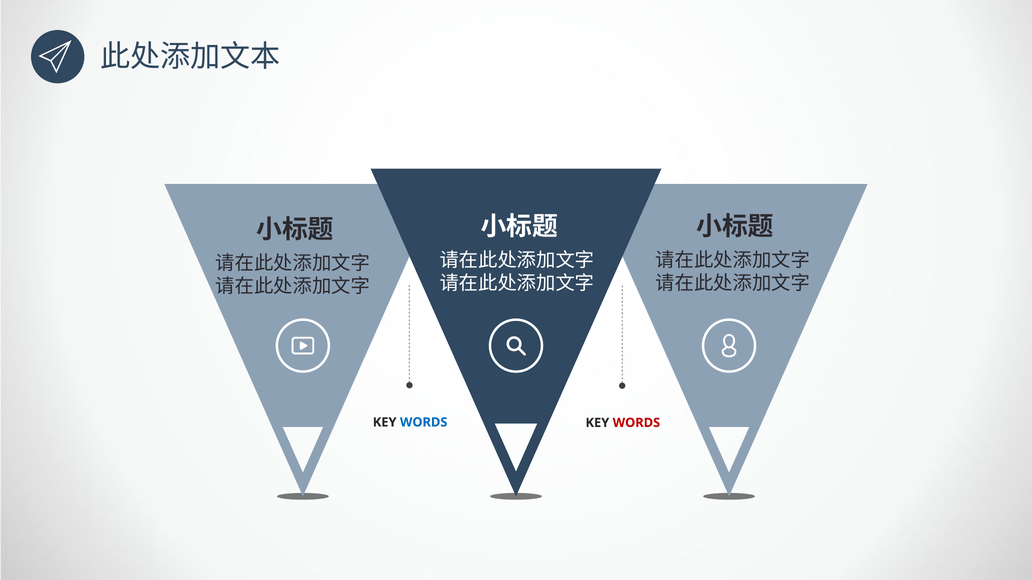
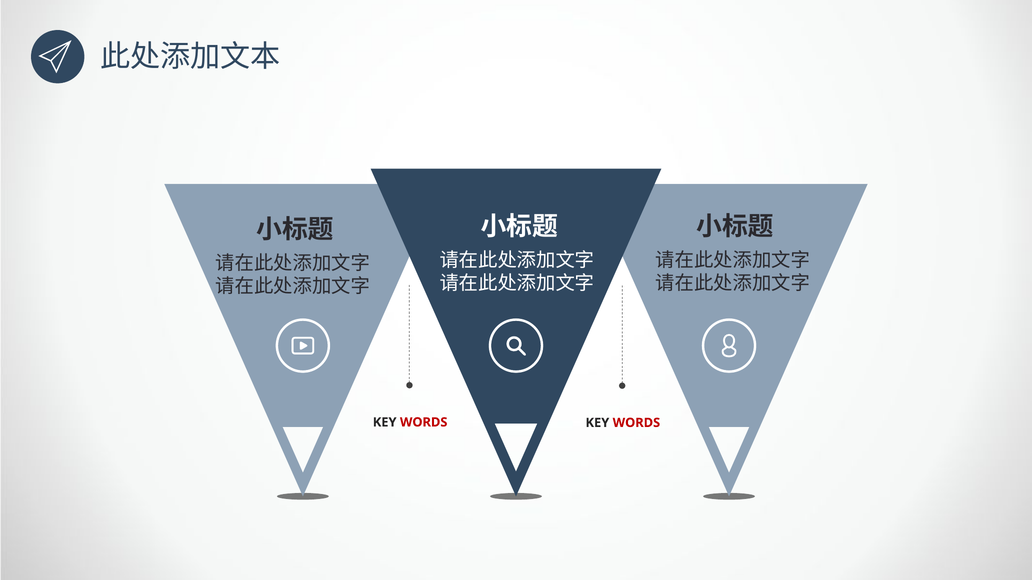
WORDS colour: blue -> red (424, 423)
